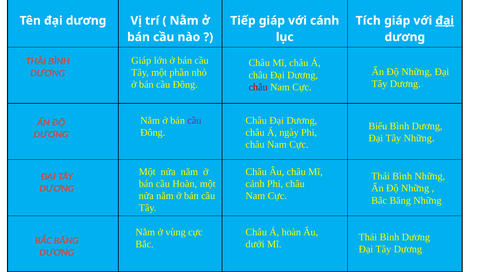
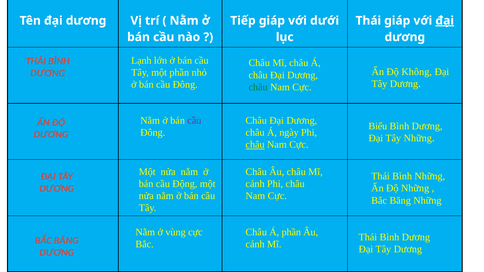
với cánh: cánh -> dưới (325, 21)
Tích: Tích -> Thái (368, 21)
Giáp: Giáp -> Lạnh (141, 61)
Những: Những -> Không (417, 72)
châu colour: red -> green (258, 87)
châu underline: none -> present (255, 145)
cầu Hoàn: Hoàn -> Động (185, 184)
Á hoàn: hoàn -> phần (291, 232)
dưới: dưới -> cánh (255, 244)
